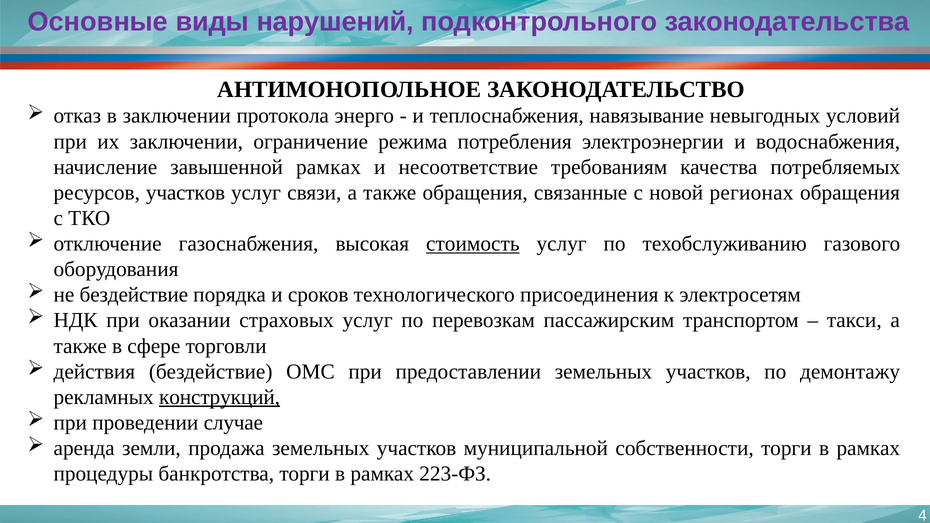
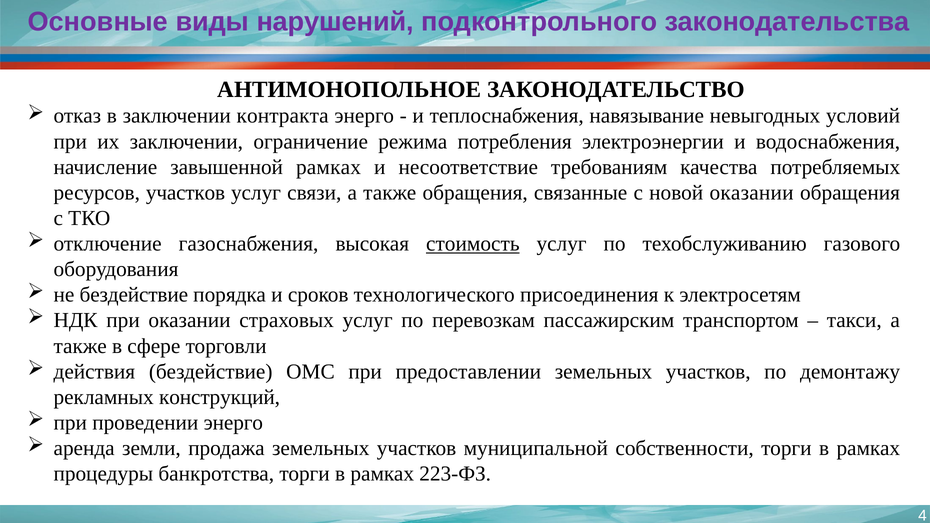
протокола: протокола -> контракта (283, 116)
новой регионах: регионах -> оказании (752, 193)
конструкций underline: present -> none (220, 397)
проведении случае: случае -> энерго (233, 423)
